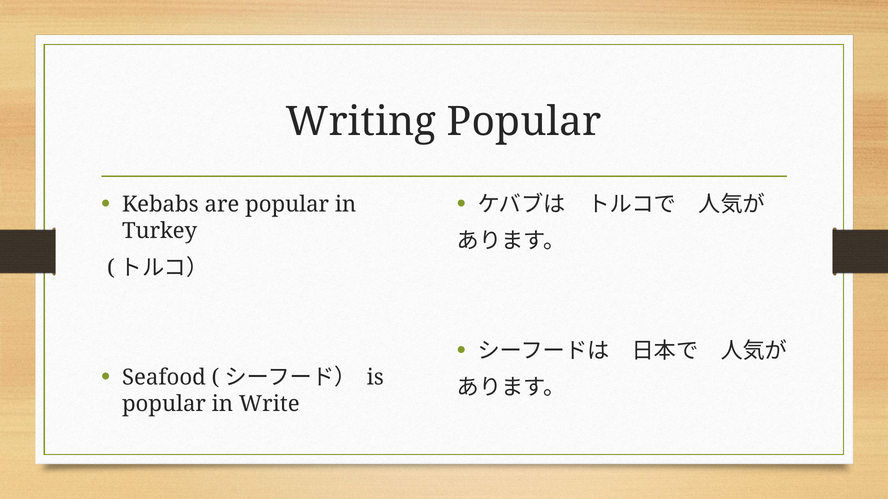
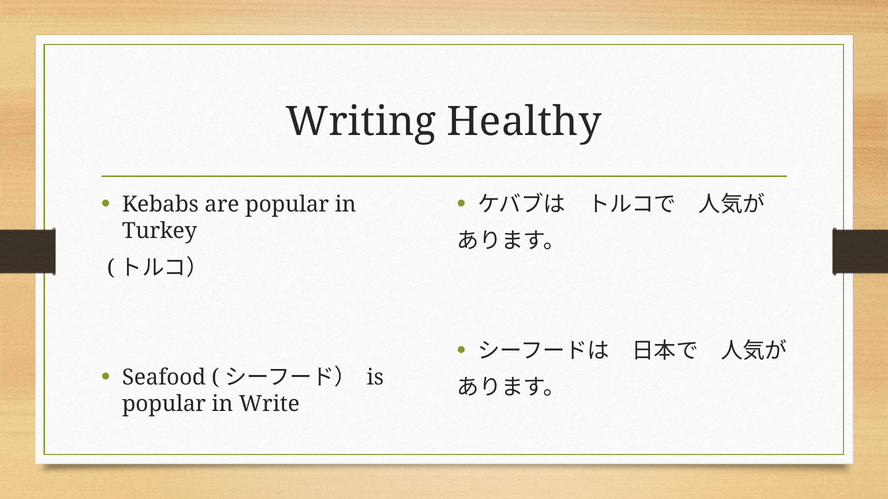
Writing Popular: Popular -> Healthy (524, 122)
